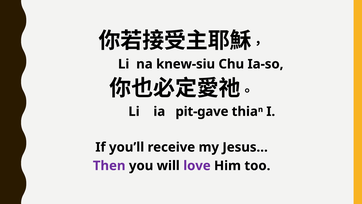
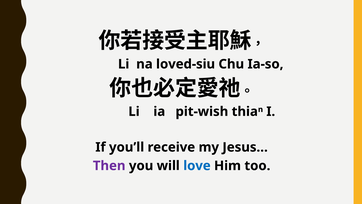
knew-siu: knew-siu -> loved-siu (186, 64)
pit-gave: pit-gave -> pit-wish (202, 111)
love colour: purple -> blue (197, 165)
